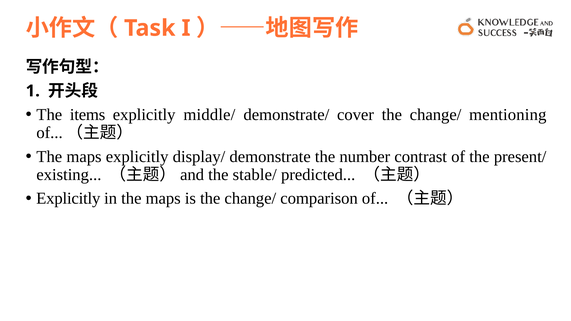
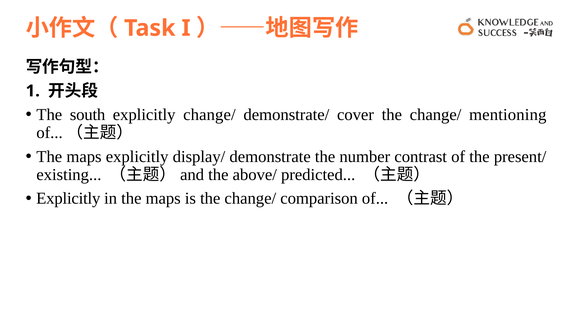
items: items -> south (88, 115)
explicitly middle/: middle/ -> change/ (209, 115)
stable/: stable/ -> above/ (255, 175)
